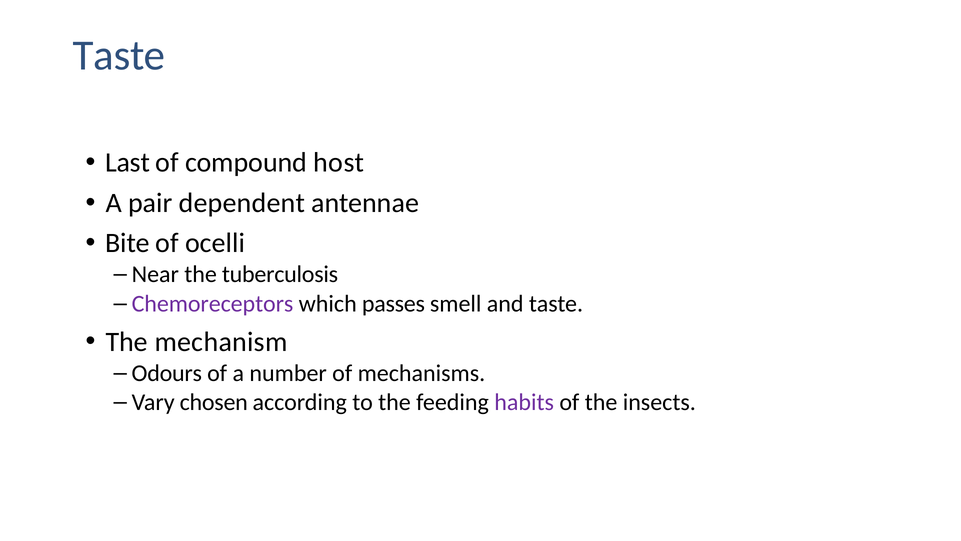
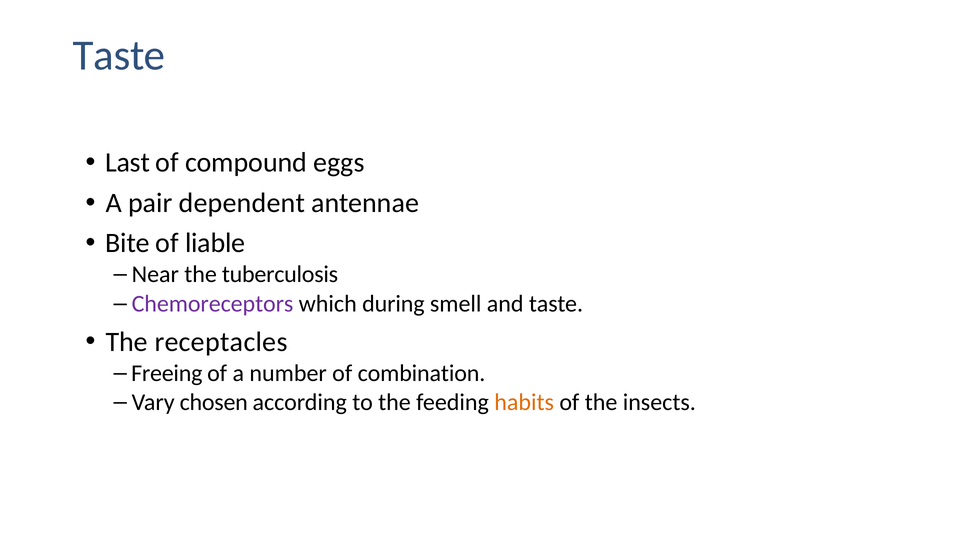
host: host -> eggs (339, 162)
ocelli: ocelli -> liable (215, 243)
passes: passes -> during (393, 303)
mechanism: mechanism -> receptacles (221, 341)
Odours: Odours -> Freeing (167, 373)
mechanisms: mechanisms -> combination (421, 373)
habits colour: purple -> orange (524, 402)
